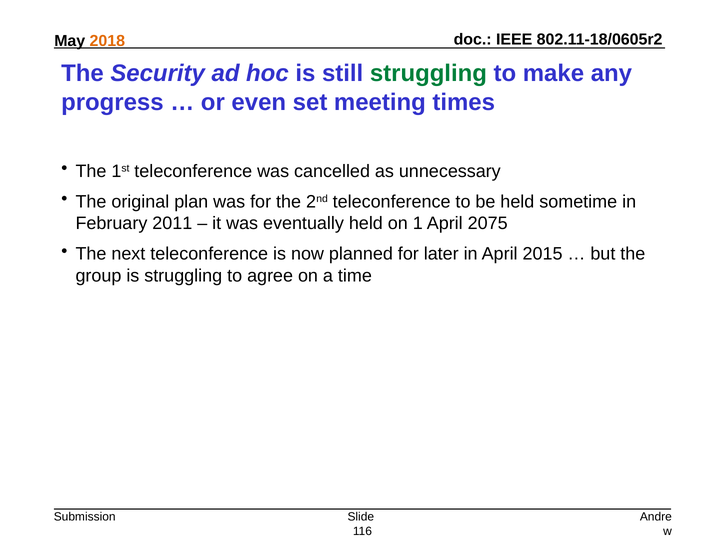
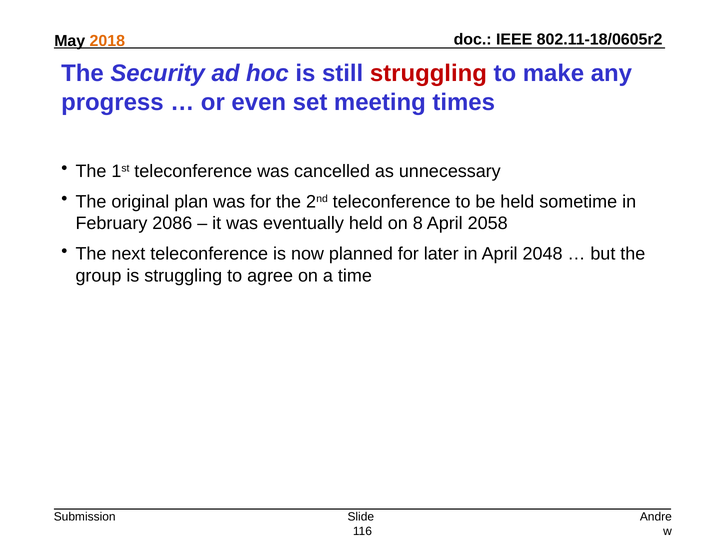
struggling colour: green -> red (428, 74)
2011: 2011 -> 2086 (172, 224)
1: 1 -> 8 (418, 224)
2075: 2075 -> 2058 (488, 224)
2015: 2015 -> 2048 (543, 254)
